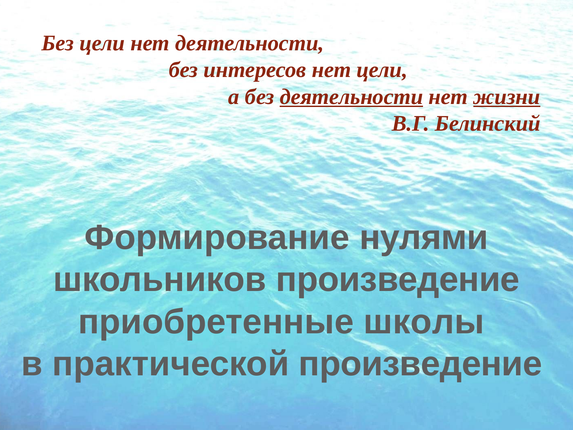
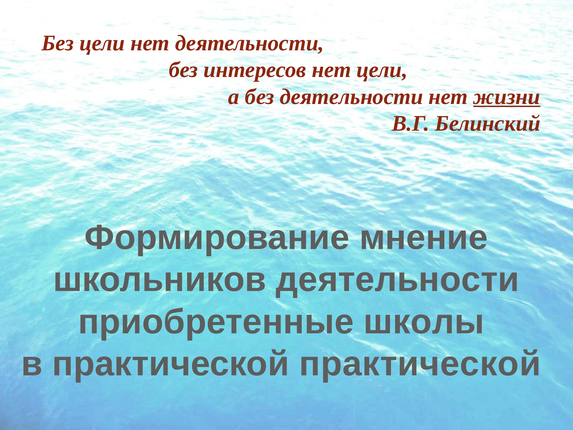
деятельности underline: present -> none (351, 97)
нулями: нулями -> мнение (424, 238)
школьников произведение: произведение -> деятельности (398, 280)
практической произведение: произведение -> практической (420, 364)
